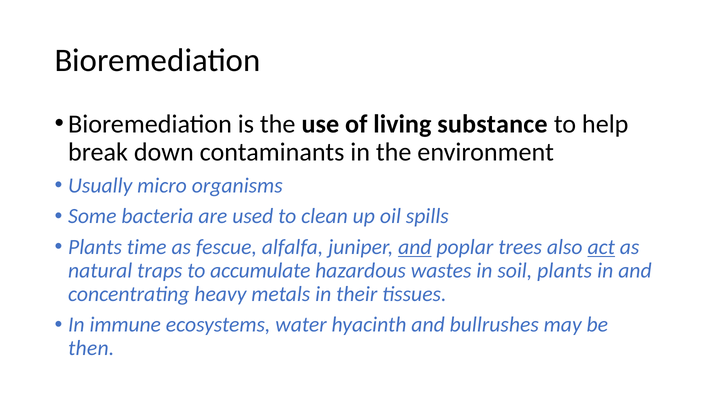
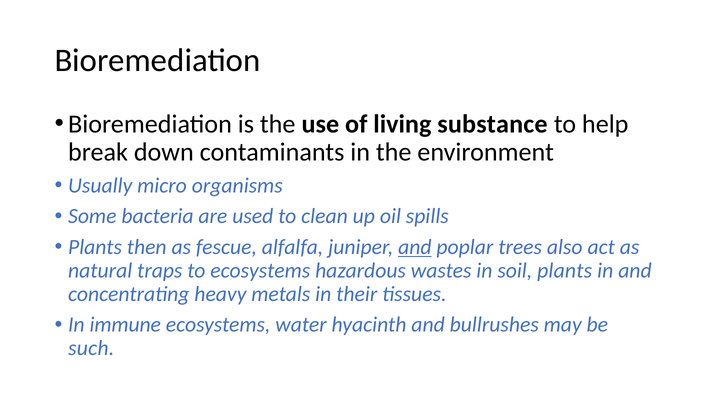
time: time -> then (147, 247)
act underline: present -> none (601, 247)
to accumulate: accumulate -> ecosystems (260, 271)
then: then -> such (91, 348)
